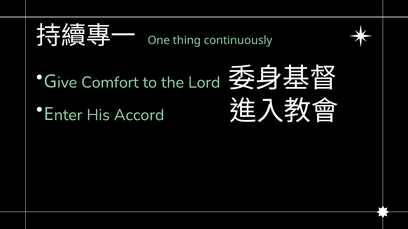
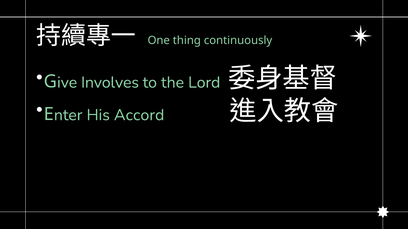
Comfort: Comfort -> Involves (110, 83)
